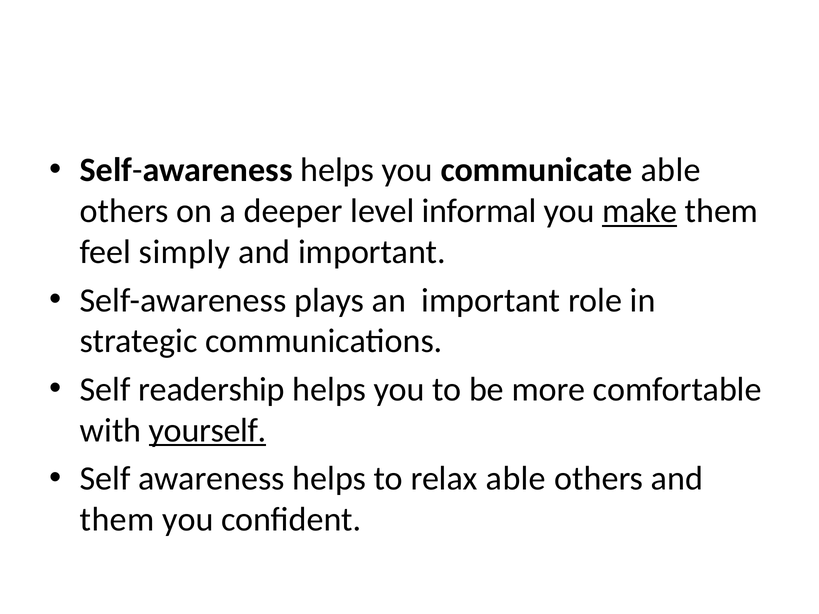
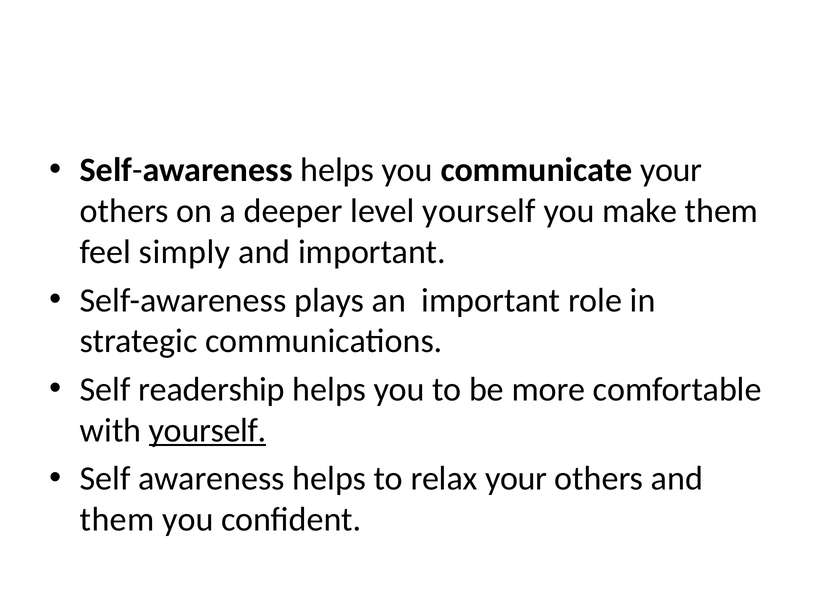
communicate able: able -> your (671, 170)
level informal: informal -> yourself (479, 211)
make underline: present -> none (640, 211)
relax able: able -> your (516, 479)
